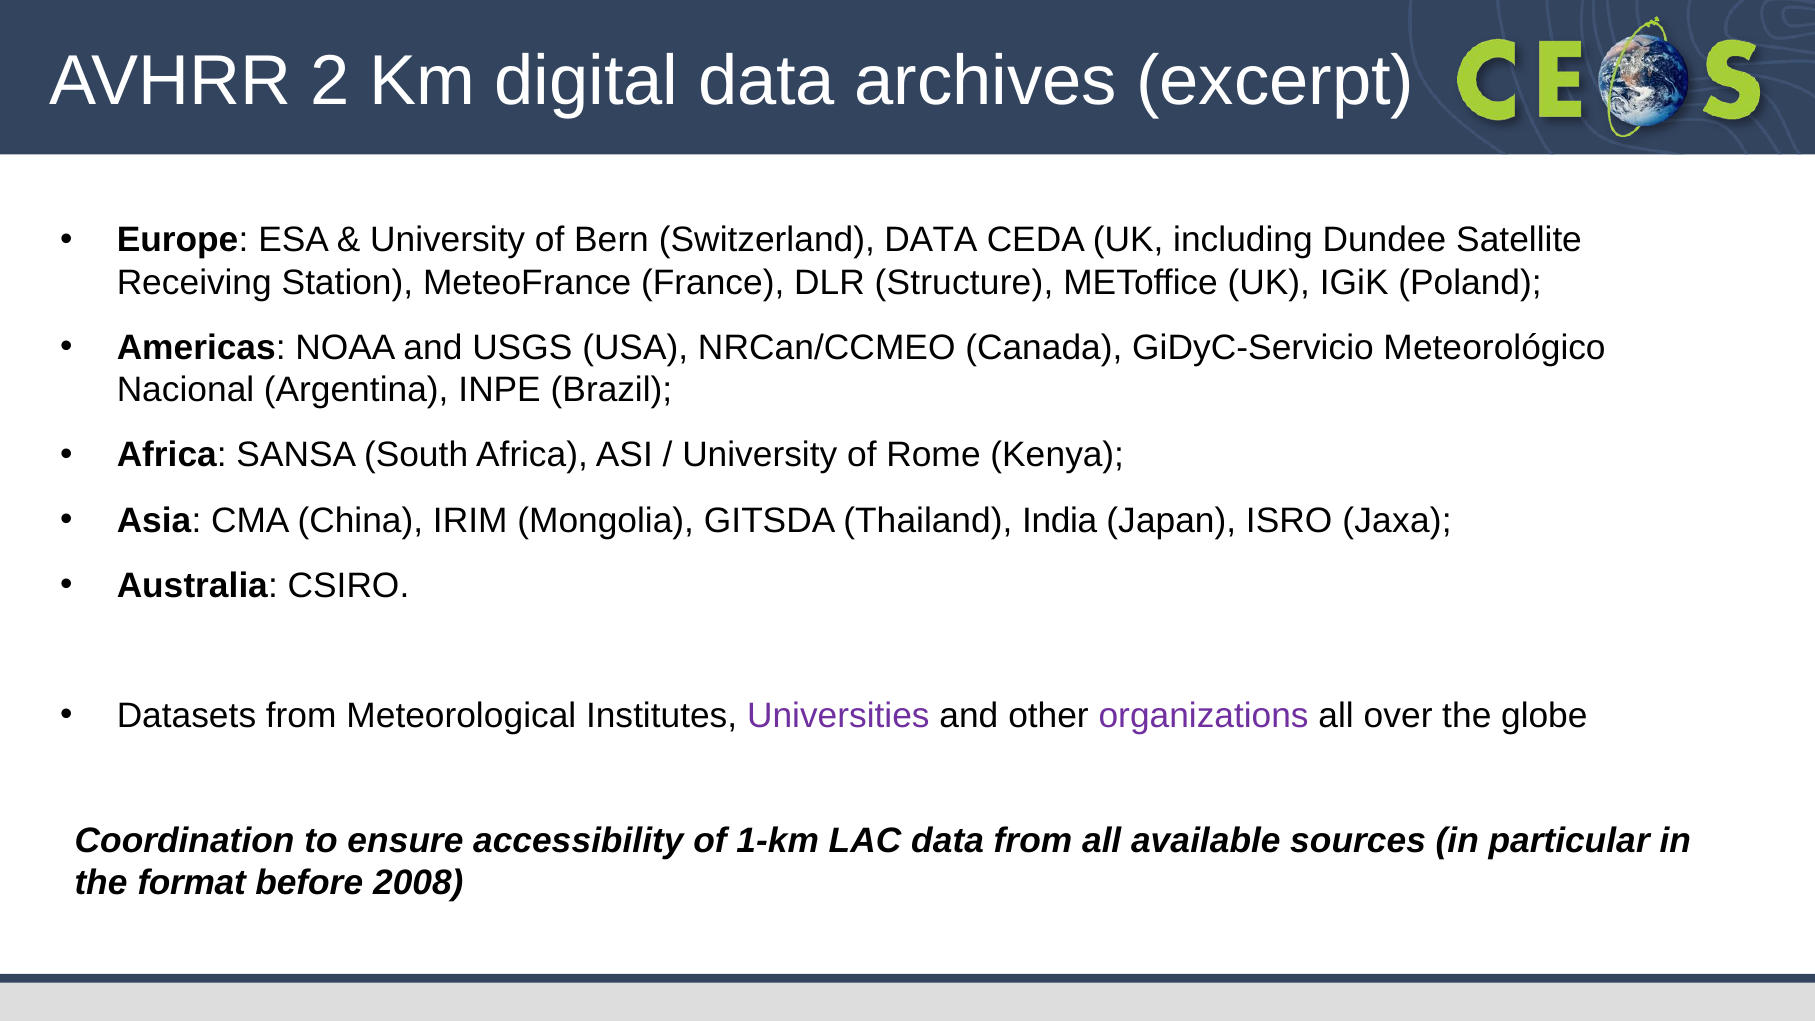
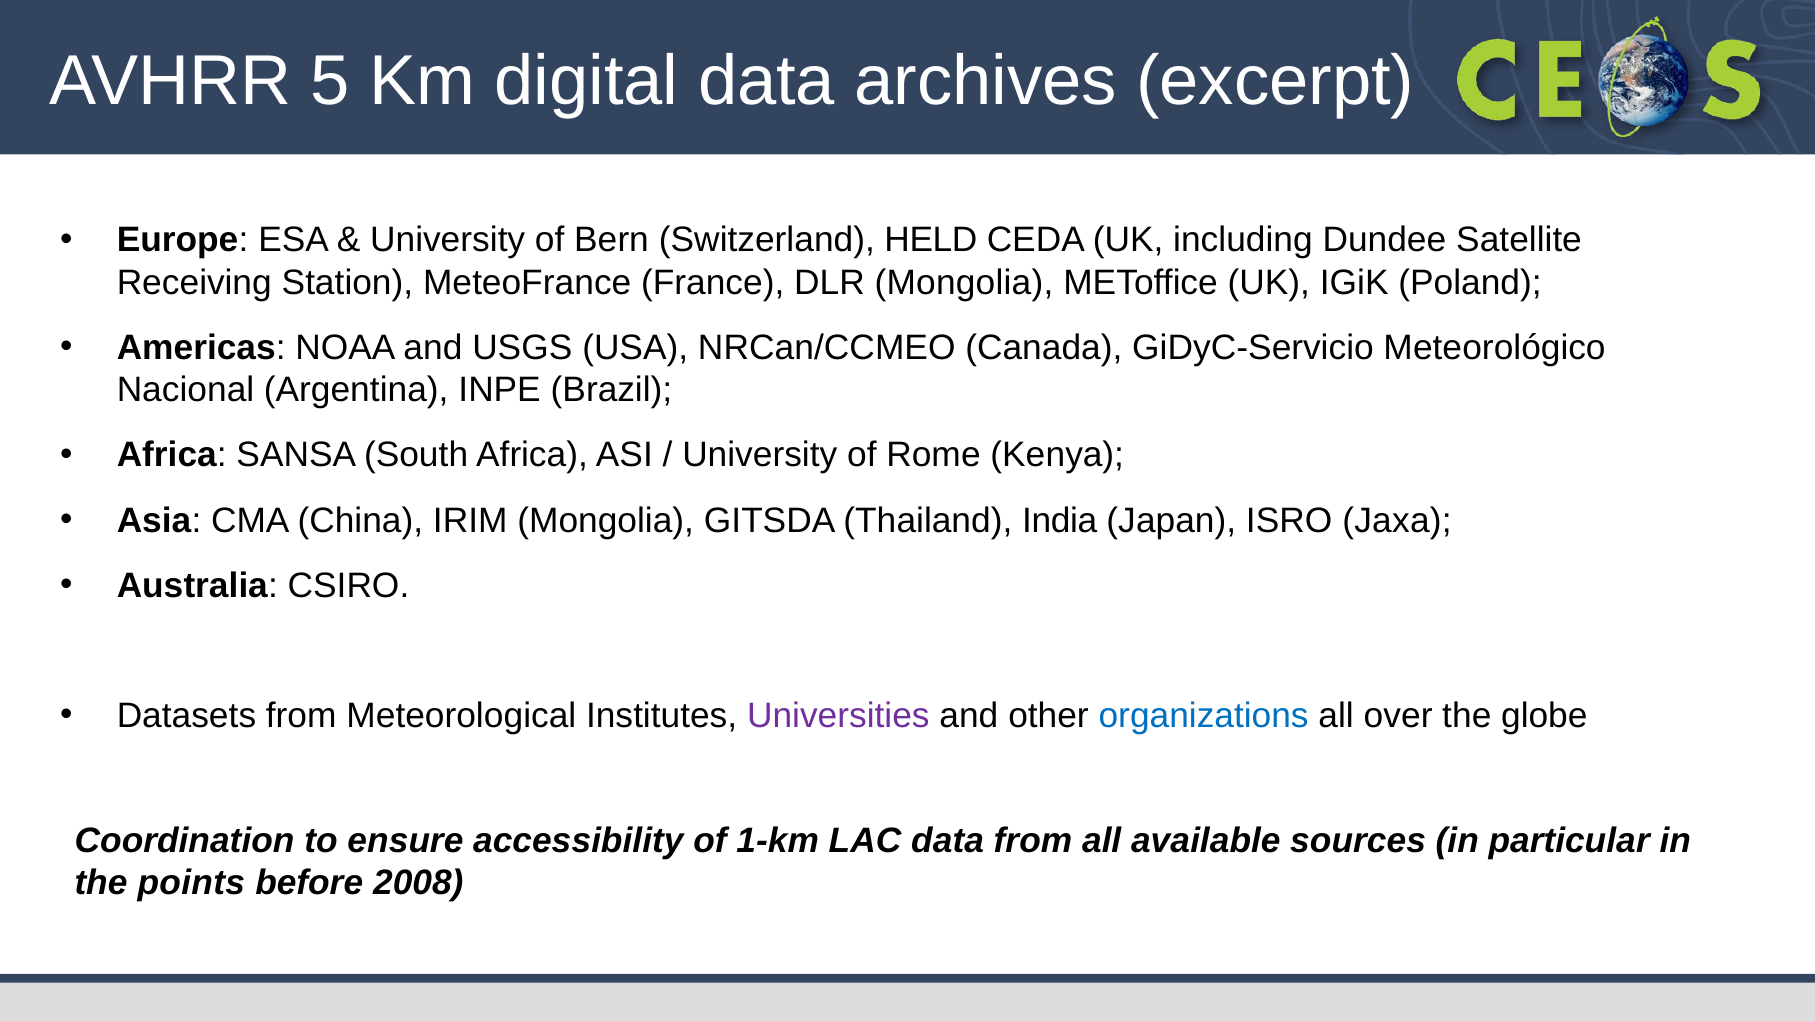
2: 2 -> 5 (330, 81)
Switzerland DATA: DATA -> HELD (931, 240)
DLR Structure: Structure -> Mongolia (964, 283)
organizations colour: purple -> blue (1204, 716)
format: format -> points (191, 883)
